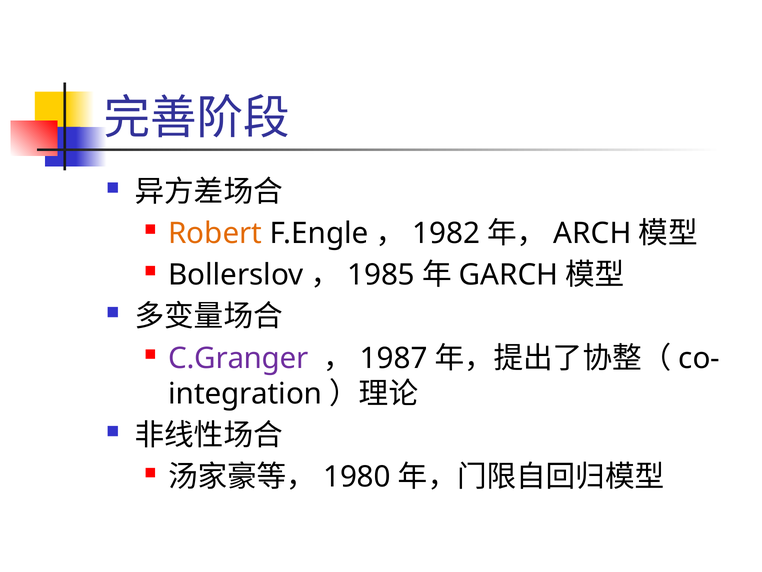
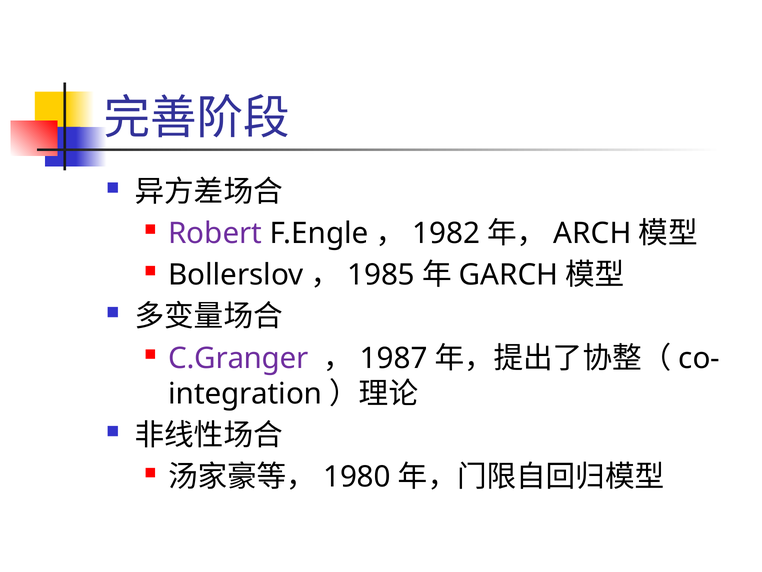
Robert colour: orange -> purple (215, 233)
